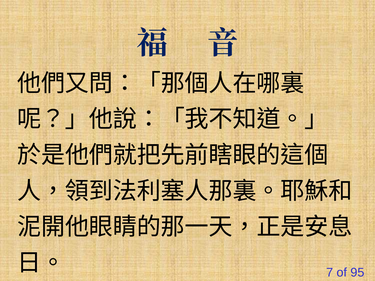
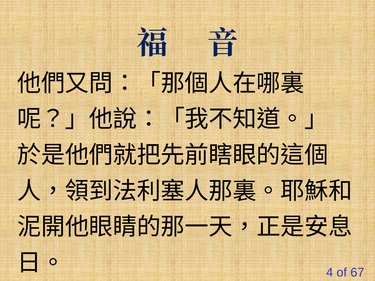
7: 7 -> 4 (330, 273)
95: 95 -> 67 (357, 273)
